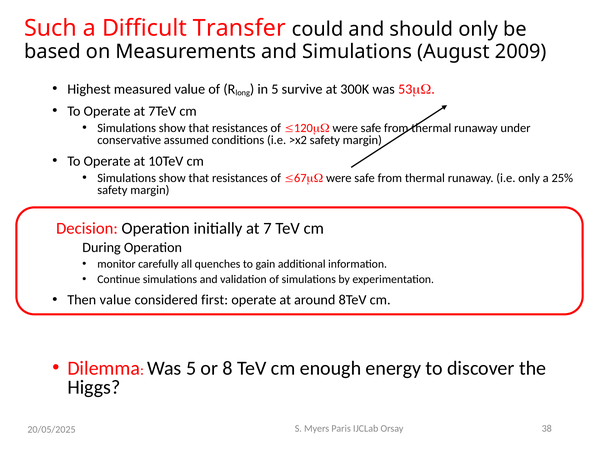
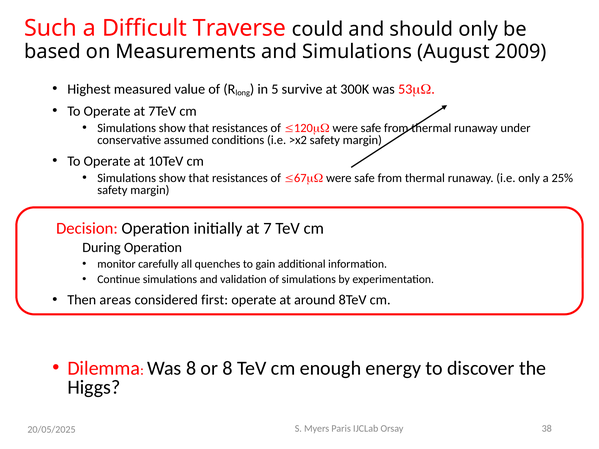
Transfer: Transfer -> Traverse (239, 28)
Then value: value -> areas (115, 300)
Was 5: 5 -> 8 (191, 368)
